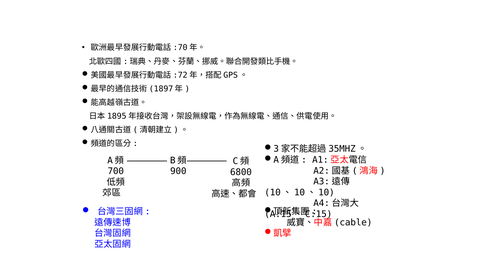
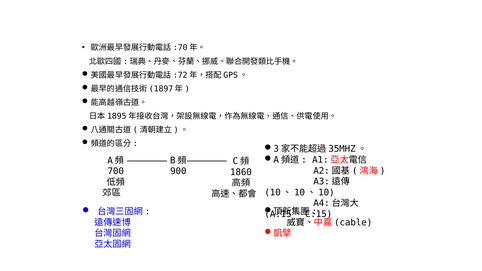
6800: 6800 -> 1860 (241, 172)
